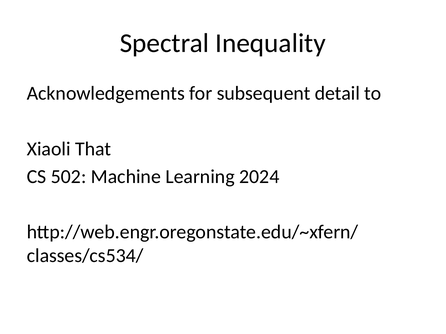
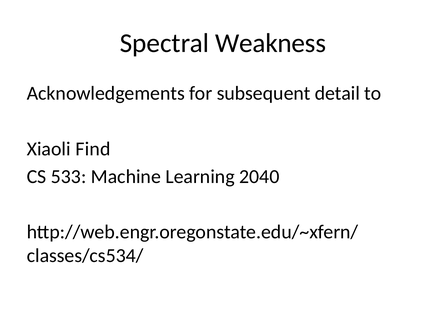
Inequality: Inequality -> Weakness (271, 43)
That: That -> Find (93, 149)
502: 502 -> 533 (69, 177)
2024: 2024 -> 2040 (259, 177)
